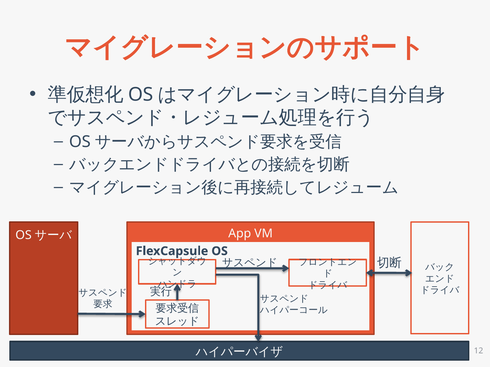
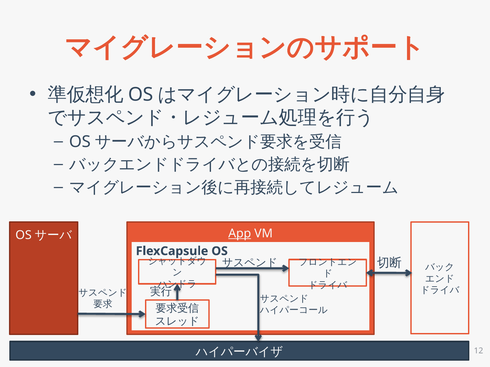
App underline: none -> present (240, 234)
